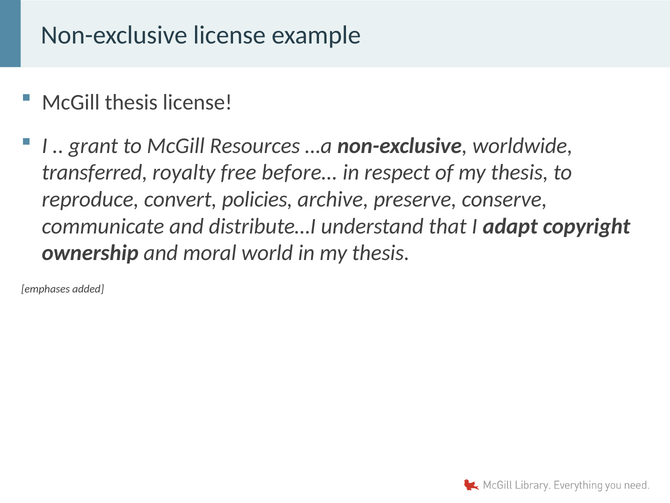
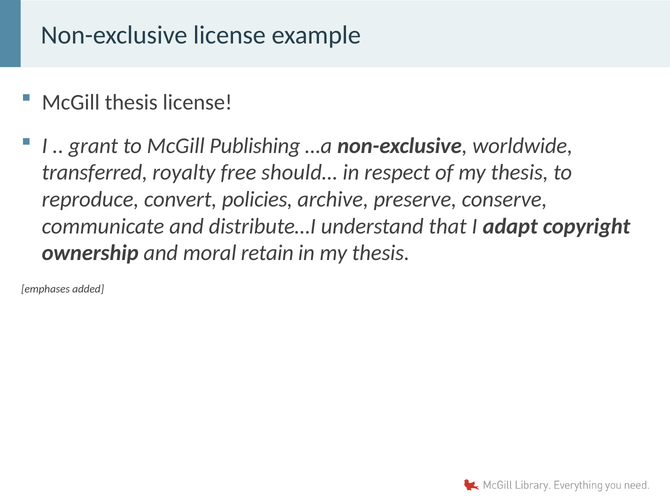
Resources: Resources -> Publishing (255, 146)
before…: before… -> should… (299, 172)
world: world -> retain (267, 253)
